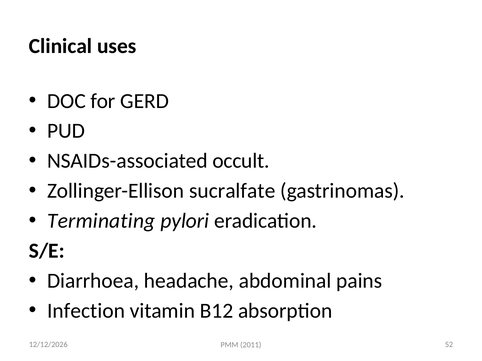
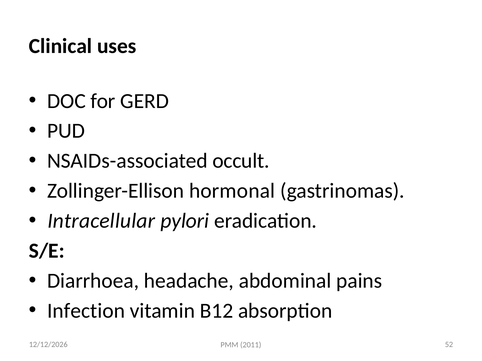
sucralfate: sucralfate -> hormonal (232, 191)
Terminating: Terminating -> Intracellular (101, 221)
